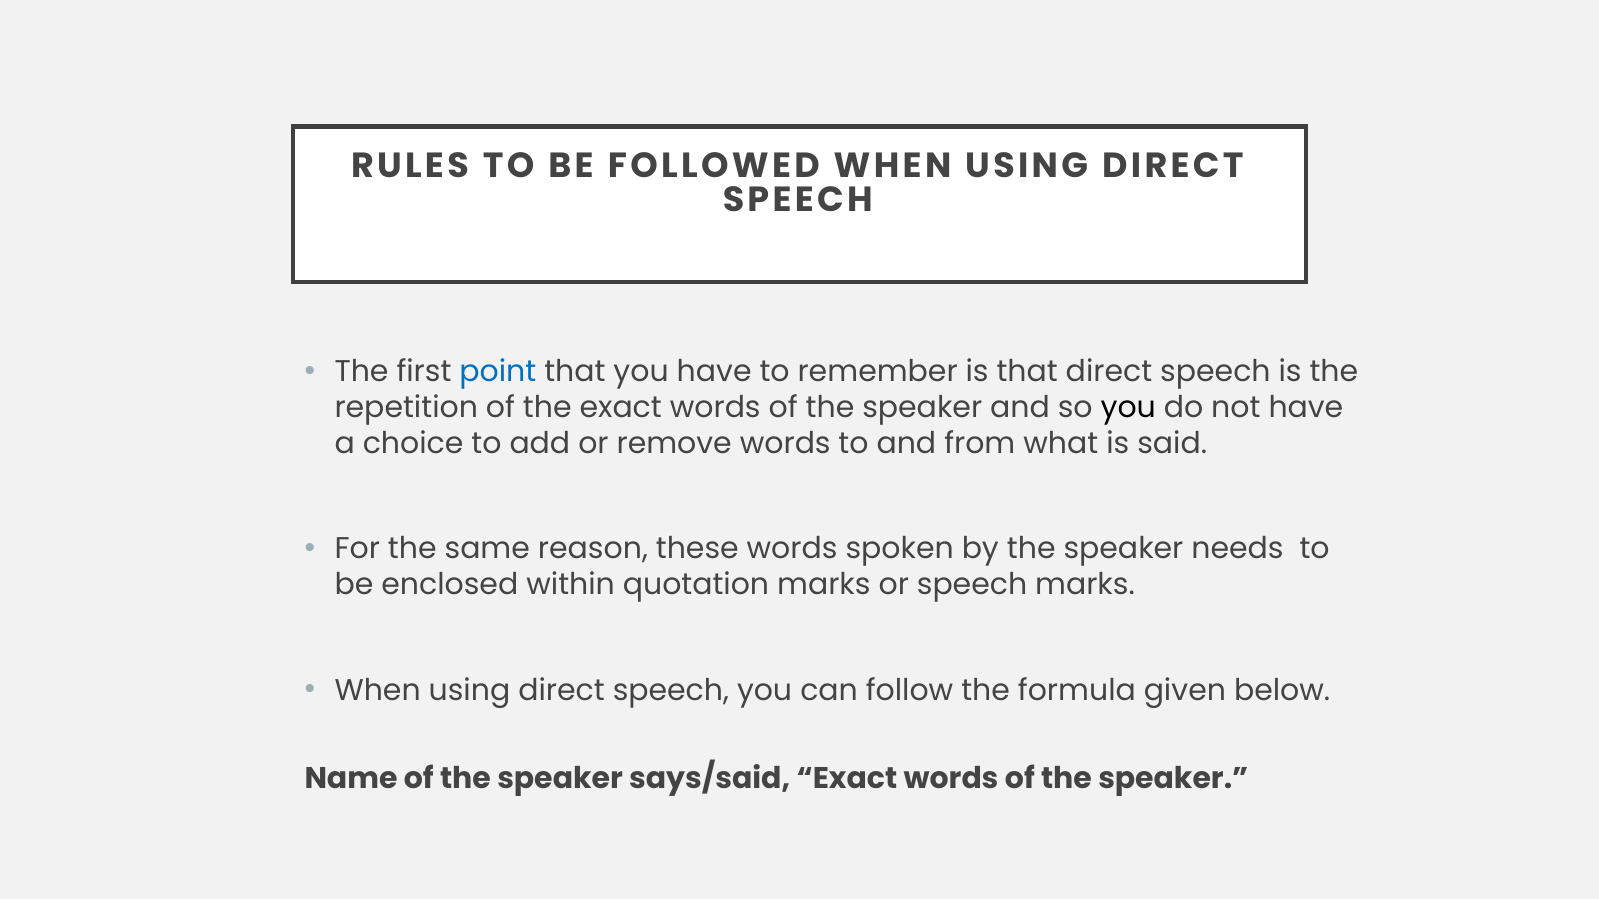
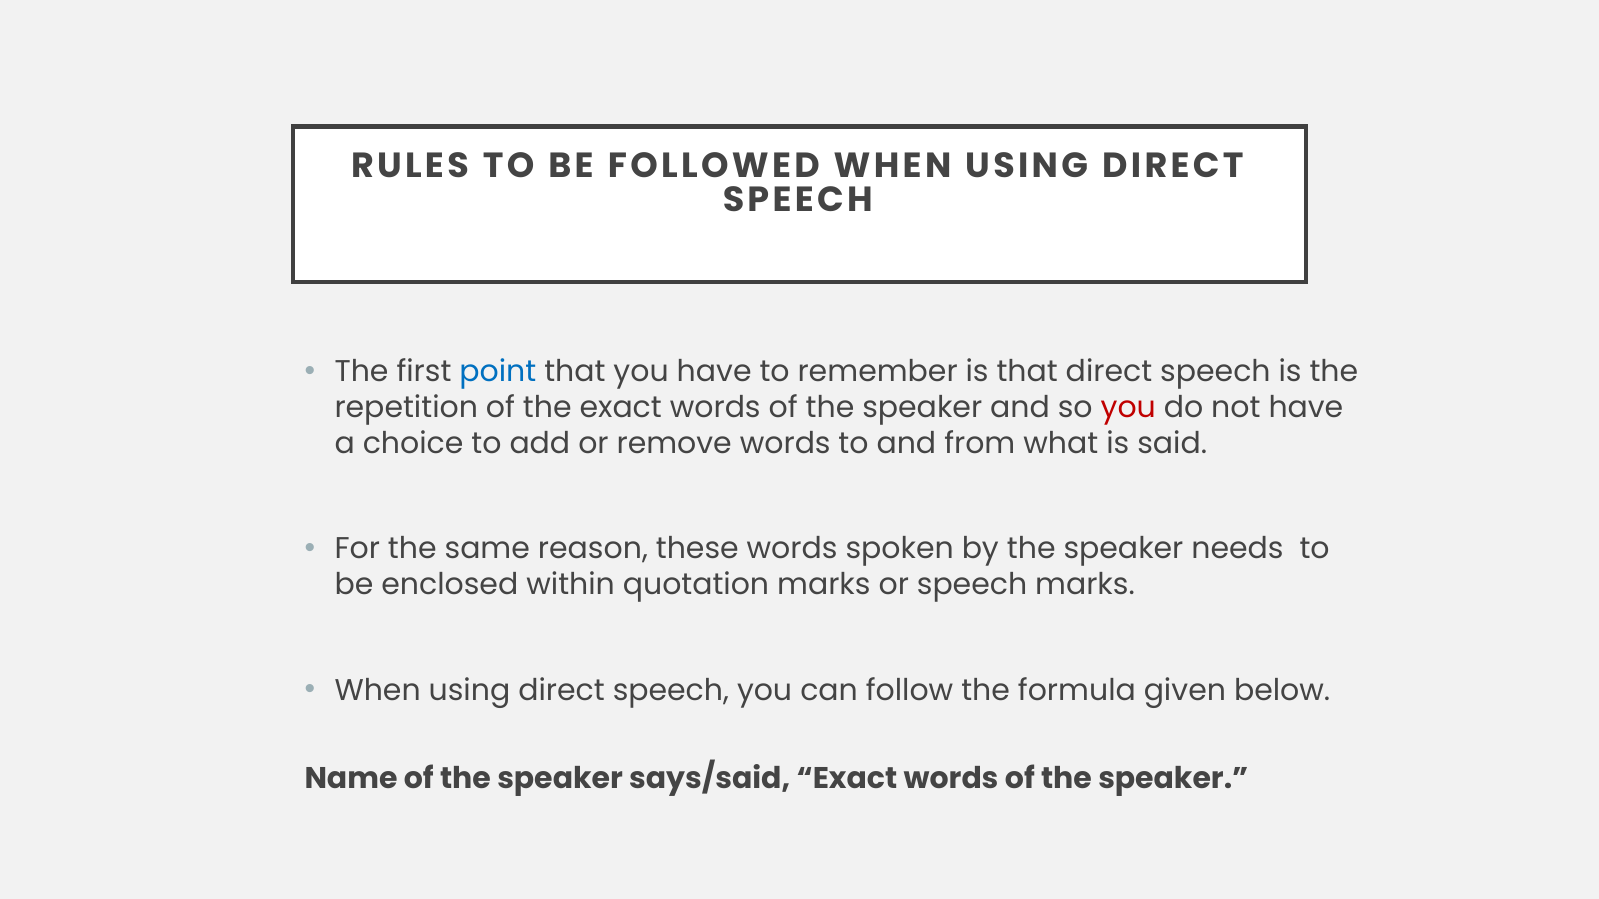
you colour: black -> red (1128, 408)
